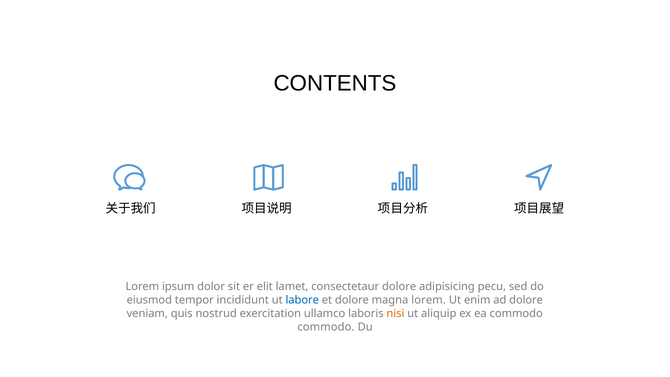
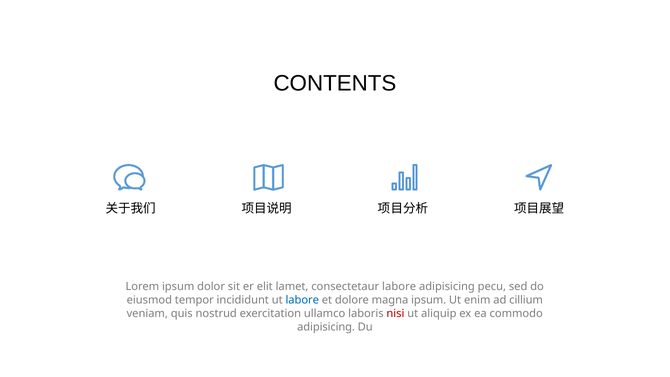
consectetaur dolore: dolore -> labore (399, 287)
magna lorem: lorem -> ipsum (429, 300)
ad dolore: dolore -> cillium (526, 300)
nisi colour: orange -> red (395, 313)
commodo: commodo -> adipisicing (326, 327)
